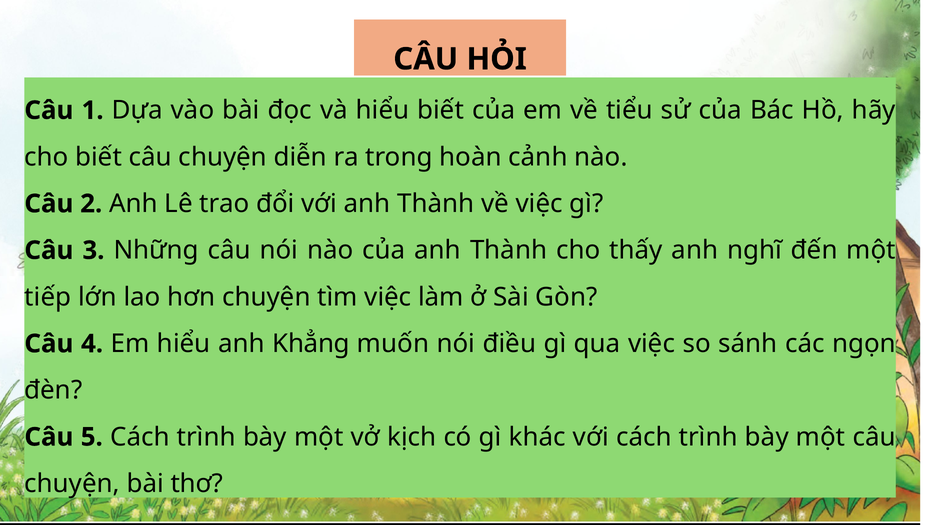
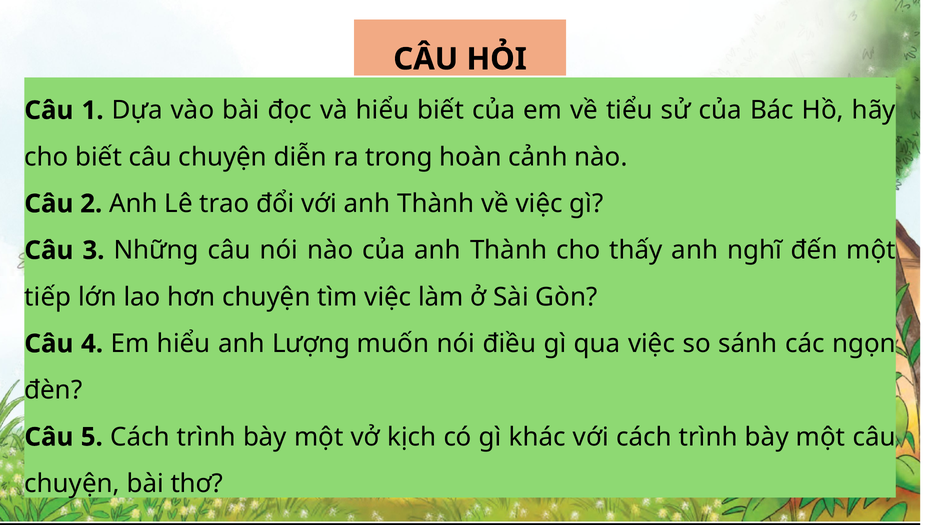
Khẳng: Khẳng -> Lượng (311, 344)
